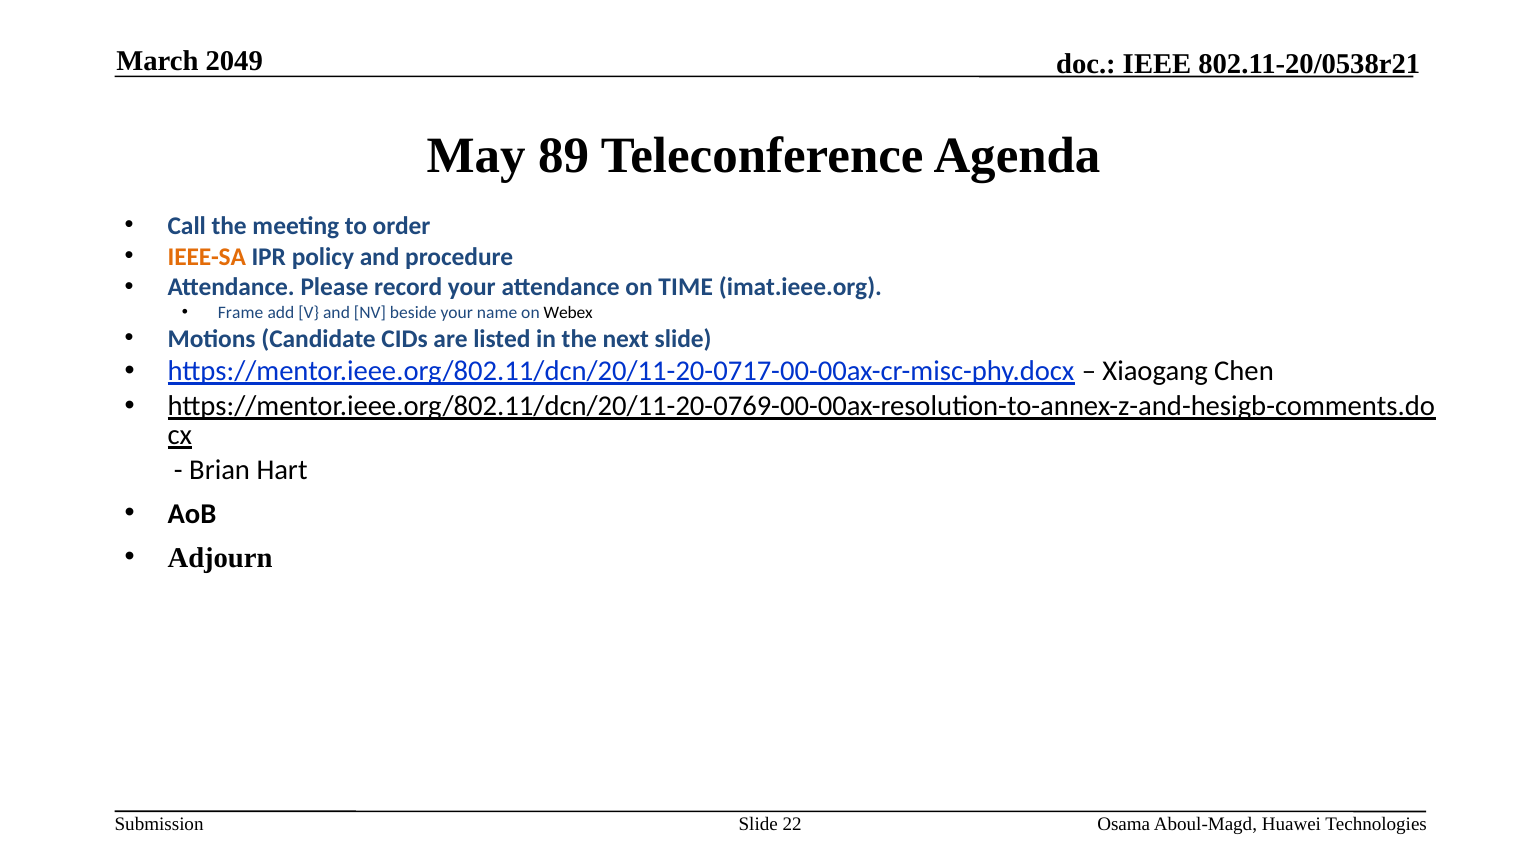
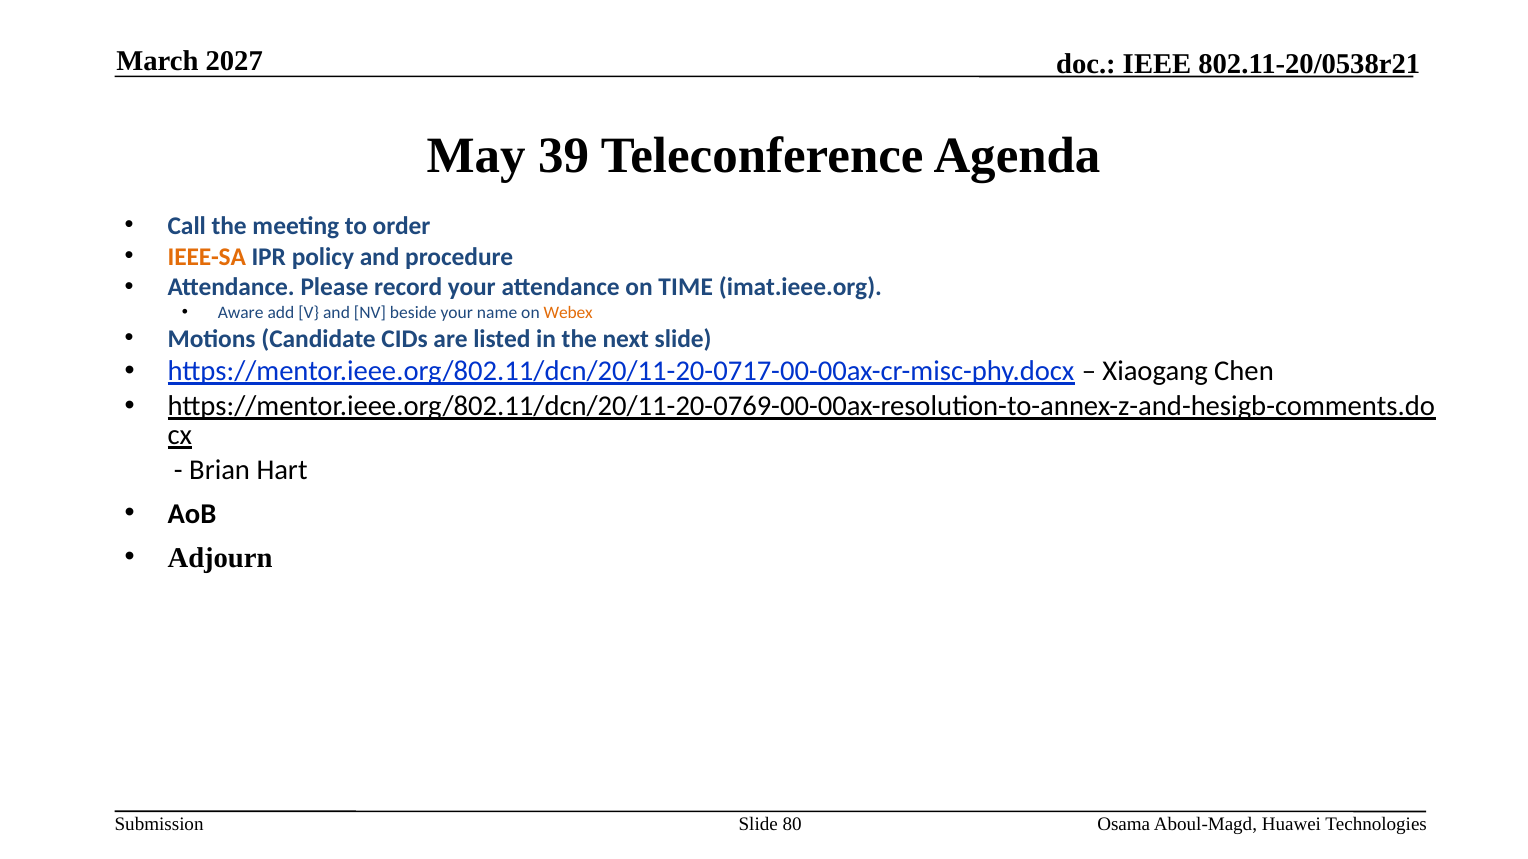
2049: 2049 -> 2027 (234, 61)
89: 89 -> 39 (564, 156)
Frame: Frame -> Aware (241, 313)
Webex colour: black -> orange (568, 313)
22: 22 -> 80 (792, 824)
